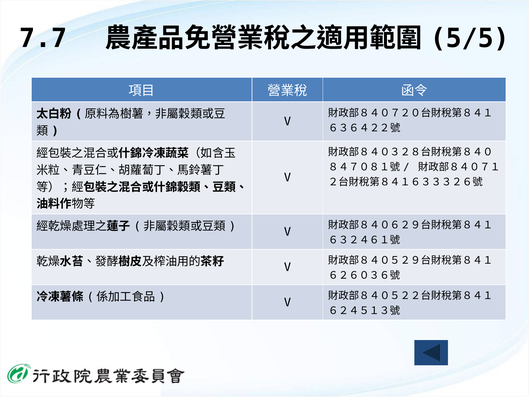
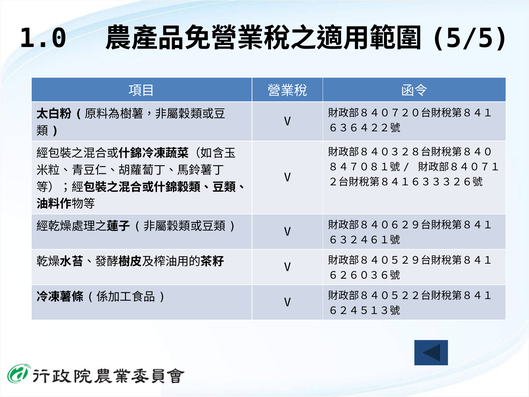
7.7: 7.7 -> 1.0 (43, 38)
